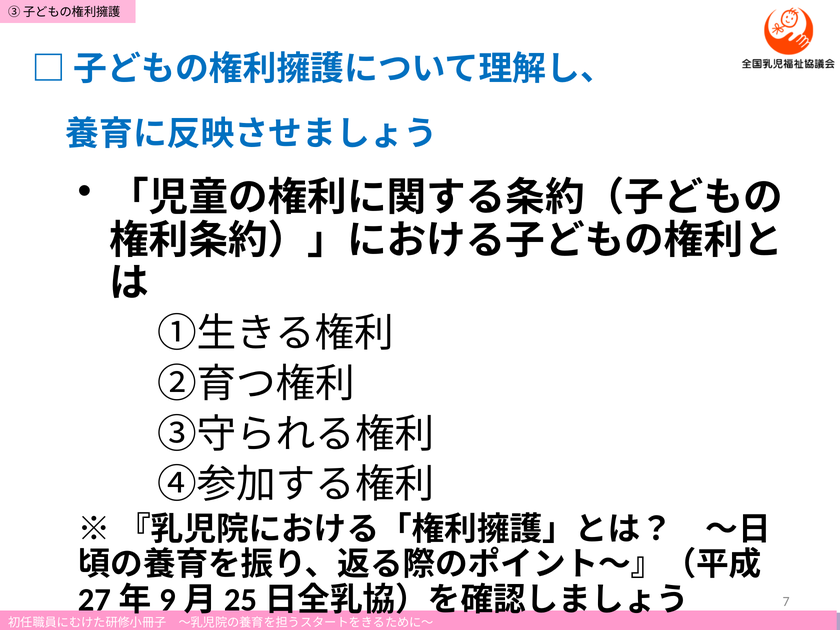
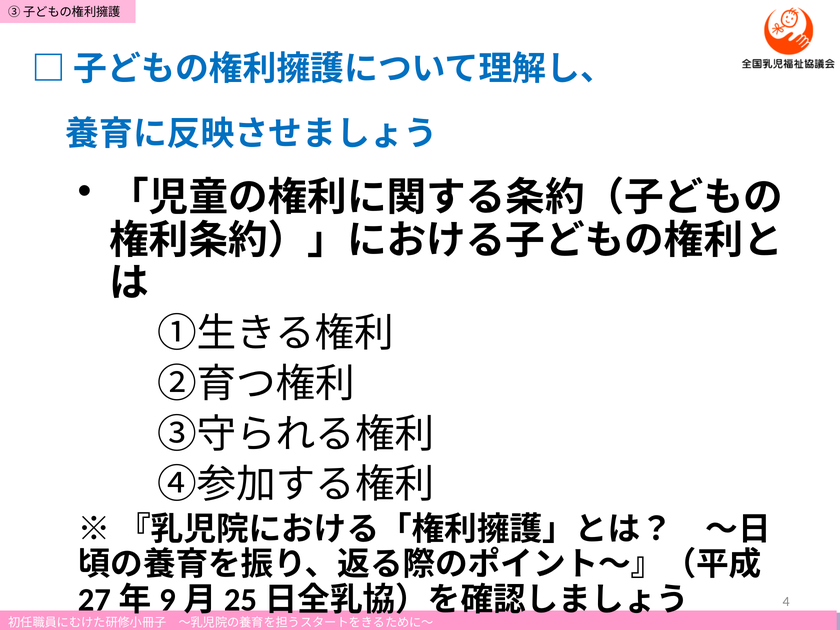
7: 7 -> 4 (786, 602)
